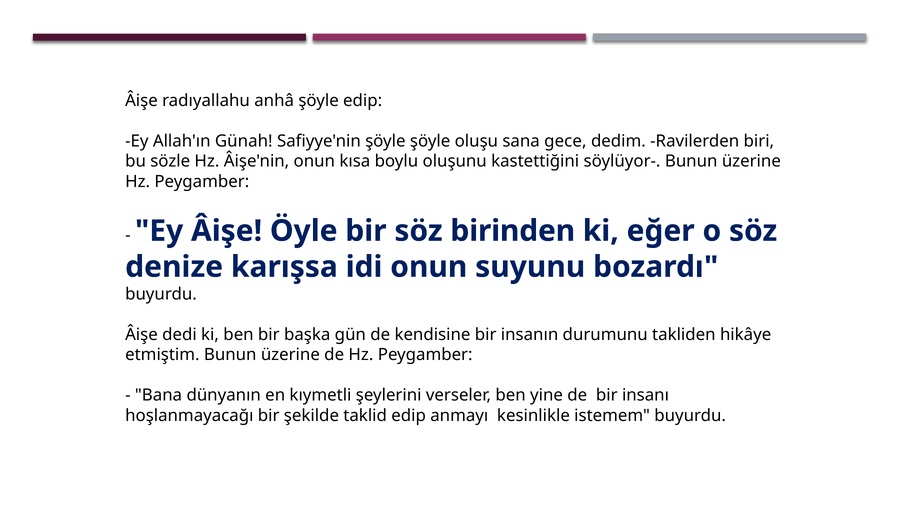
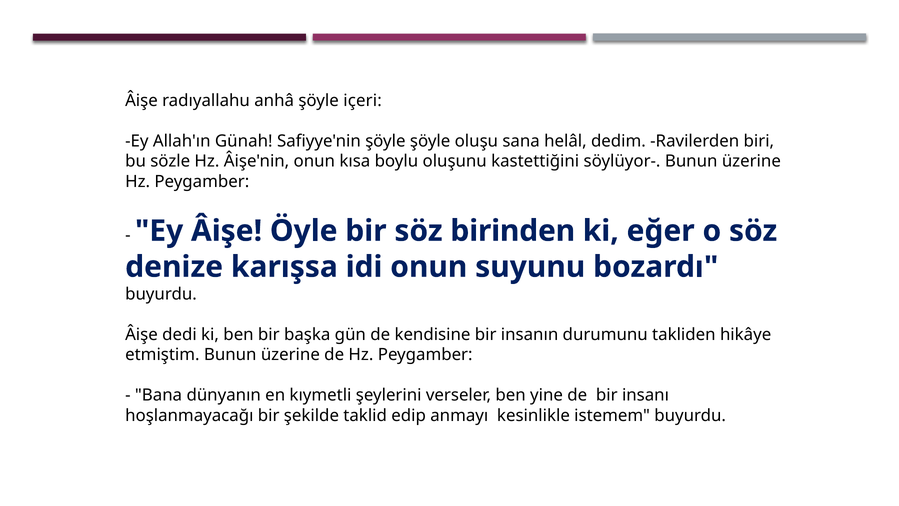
şöyle edip: edip -> içeri (363, 101)
gece: gece -> helâl (565, 141)
